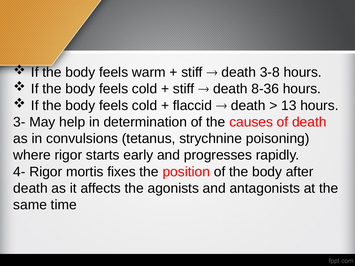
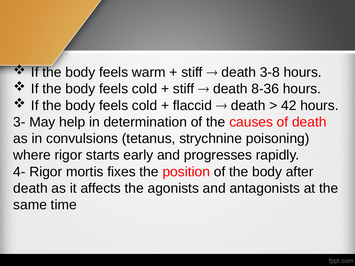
13: 13 -> 42 (289, 106)
